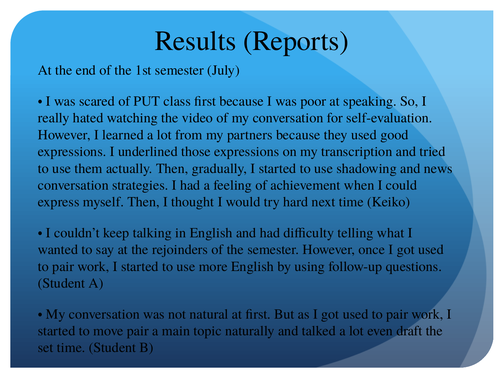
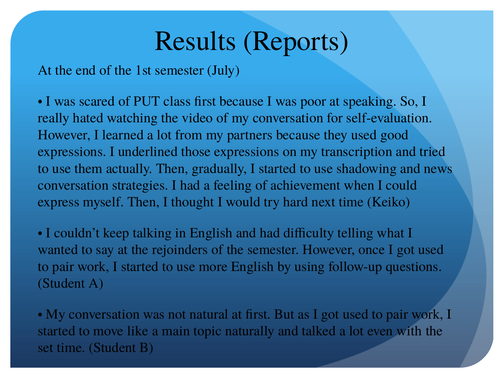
move pair: pair -> like (138, 331)
draft: draft -> with (409, 331)
